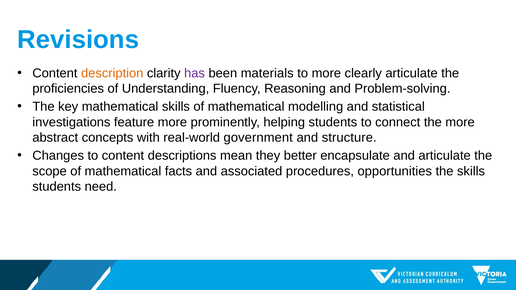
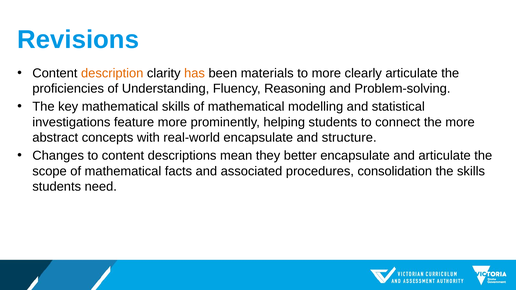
has colour: purple -> orange (195, 73)
real-world government: government -> encapsulate (258, 138)
opportunities: opportunities -> consolidation (395, 171)
